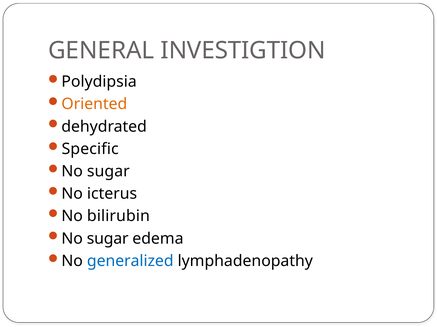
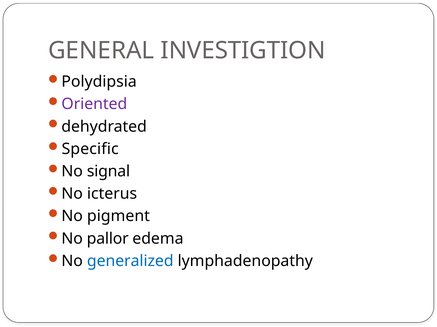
Oriented colour: orange -> purple (94, 104)
sugar: sugar -> signal (108, 172)
bilirubin: bilirubin -> pigment (118, 217)
sugar: sugar -> pallor (108, 239)
